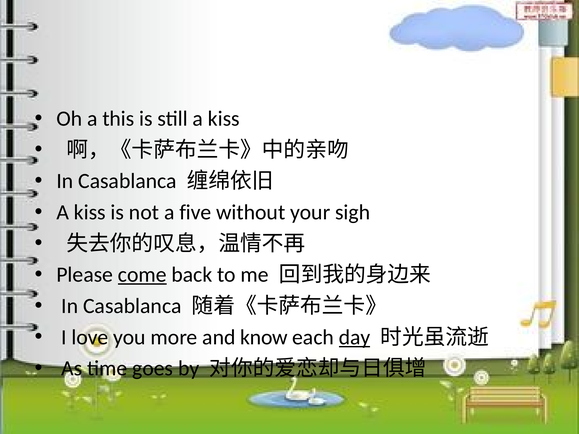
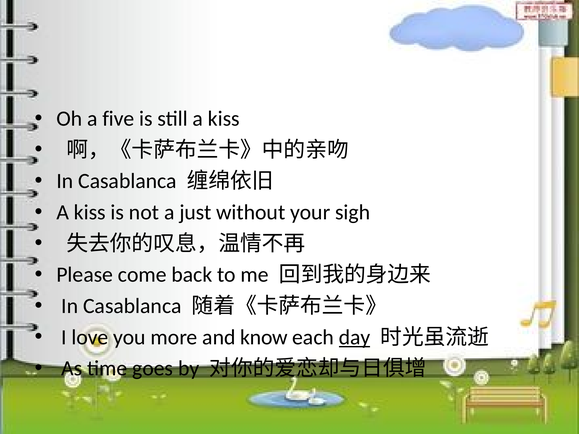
this: this -> five (118, 119)
five: five -> just (195, 212)
come underline: present -> none (142, 275)
